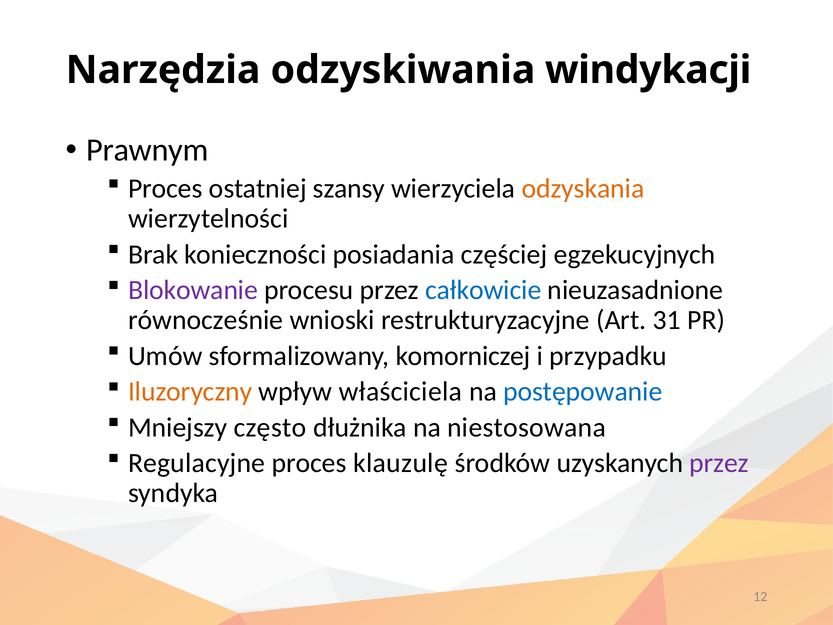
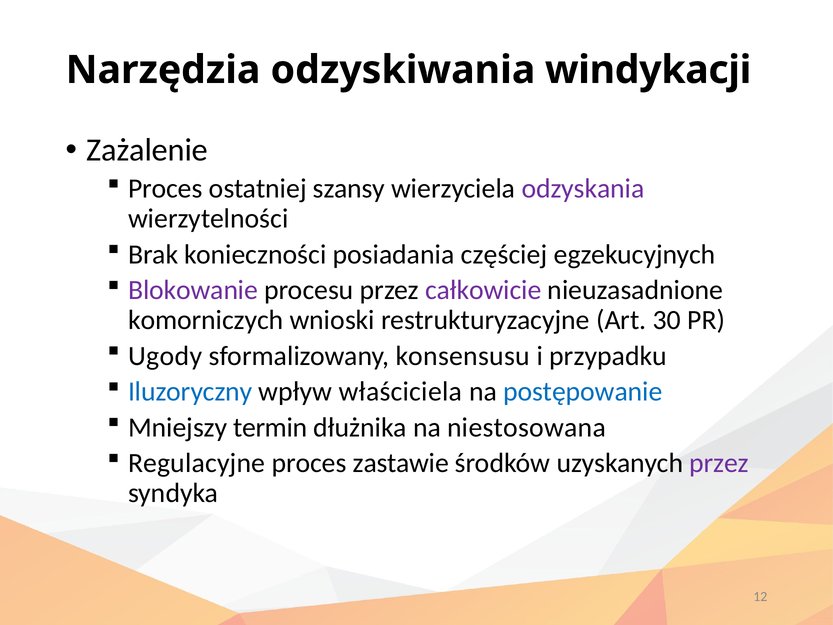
Prawnym: Prawnym -> Zażalenie (147, 150)
odzyskania colour: orange -> purple (583, 189)
całkowicie colour: blue -> purple (483, 290)
równocześnie: równocześnie -> komorniczych (206, 320)
31: 31 -> 30 (667, 320)
Umów: Umów -> Ugody (165, 356)
komorniczej: komorniczej -> konsensusu (463, 356)
Iluzoryczny colour: orange -> blue (190, 391)
często: często -> termin (270, 427)
klauzulę: klauzulę -> zastawie (401, 463)
